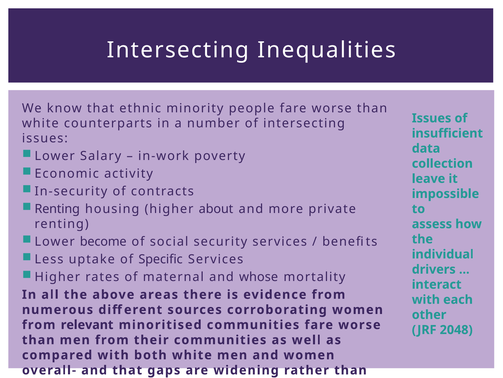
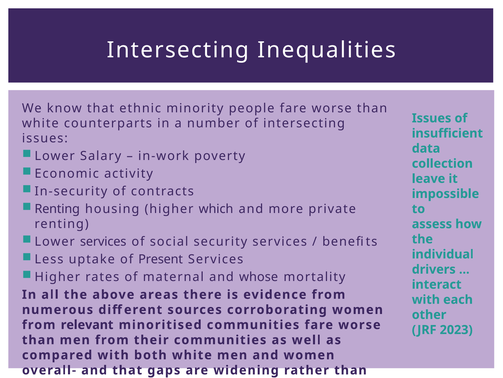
about: about -> which (216, 209)
Lower become: become -> services (103, 241)
Specific: Specific -> Present (161, 259)
2048: 2048 -> 2023 (456, 329)
